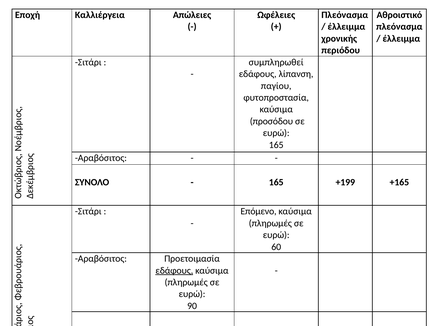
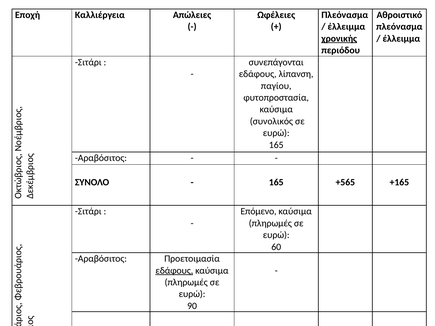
χρονικής underline: none -> present (339, 39)
συμπληρωθεί: συμπληρωθεί -> συνεπάγονται (276, 62)
προσόδου: προσόδου -> συνολικός (271, 121)
+199: +199 -> +565 (345, 182)
